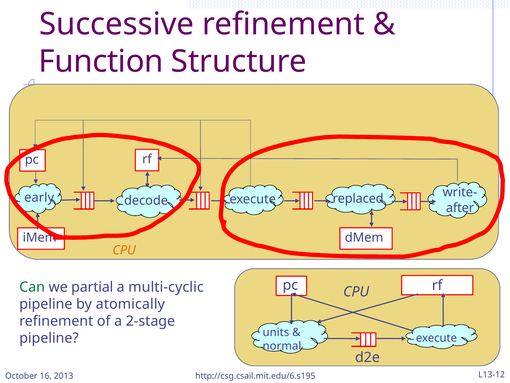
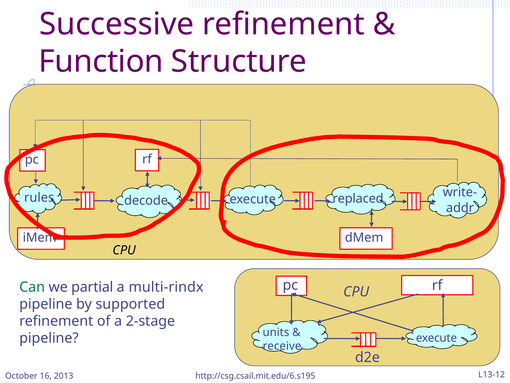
early: early -> rules (39, 198)
after: after -> addr (460, 208)
CPU colour: orange -> black (124, 250)
multi-cyclic: multi-cyclic -> multi-rindx (166, 287)
atomically: atomically -> supported (130, 304)
normal: normal -> receive (282, 346)
